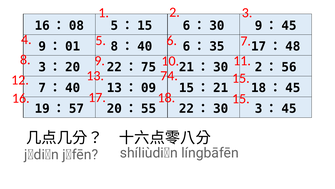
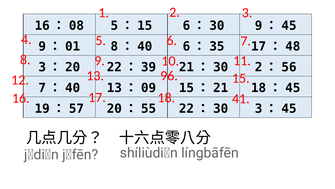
75: 75 -> 39 (149, 67)
74: 74 -> 96 (169, 76)
18 15: 15 -> 41 (241, 98)
